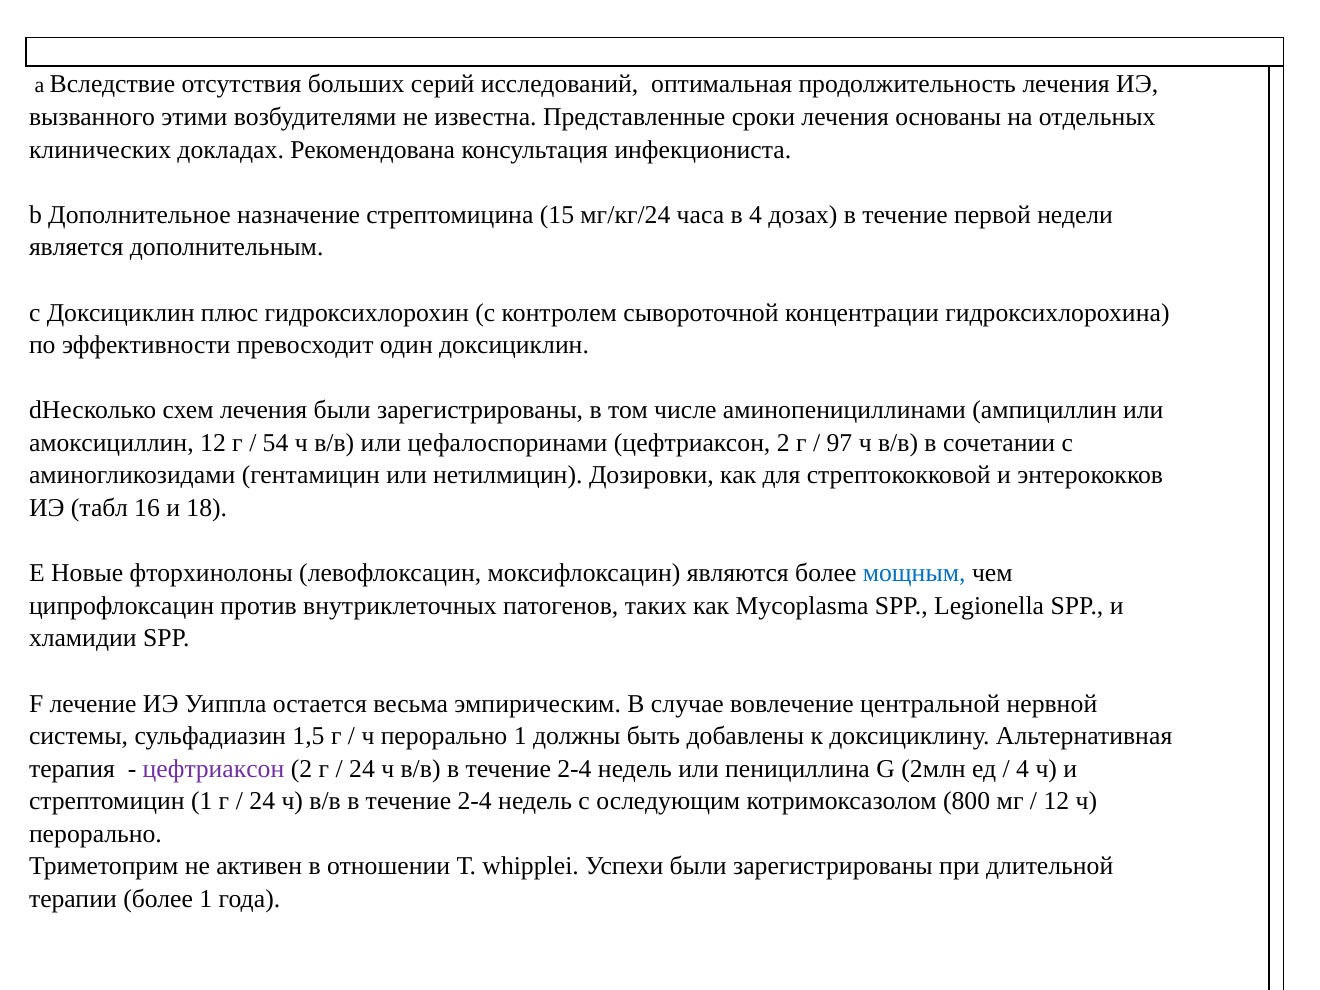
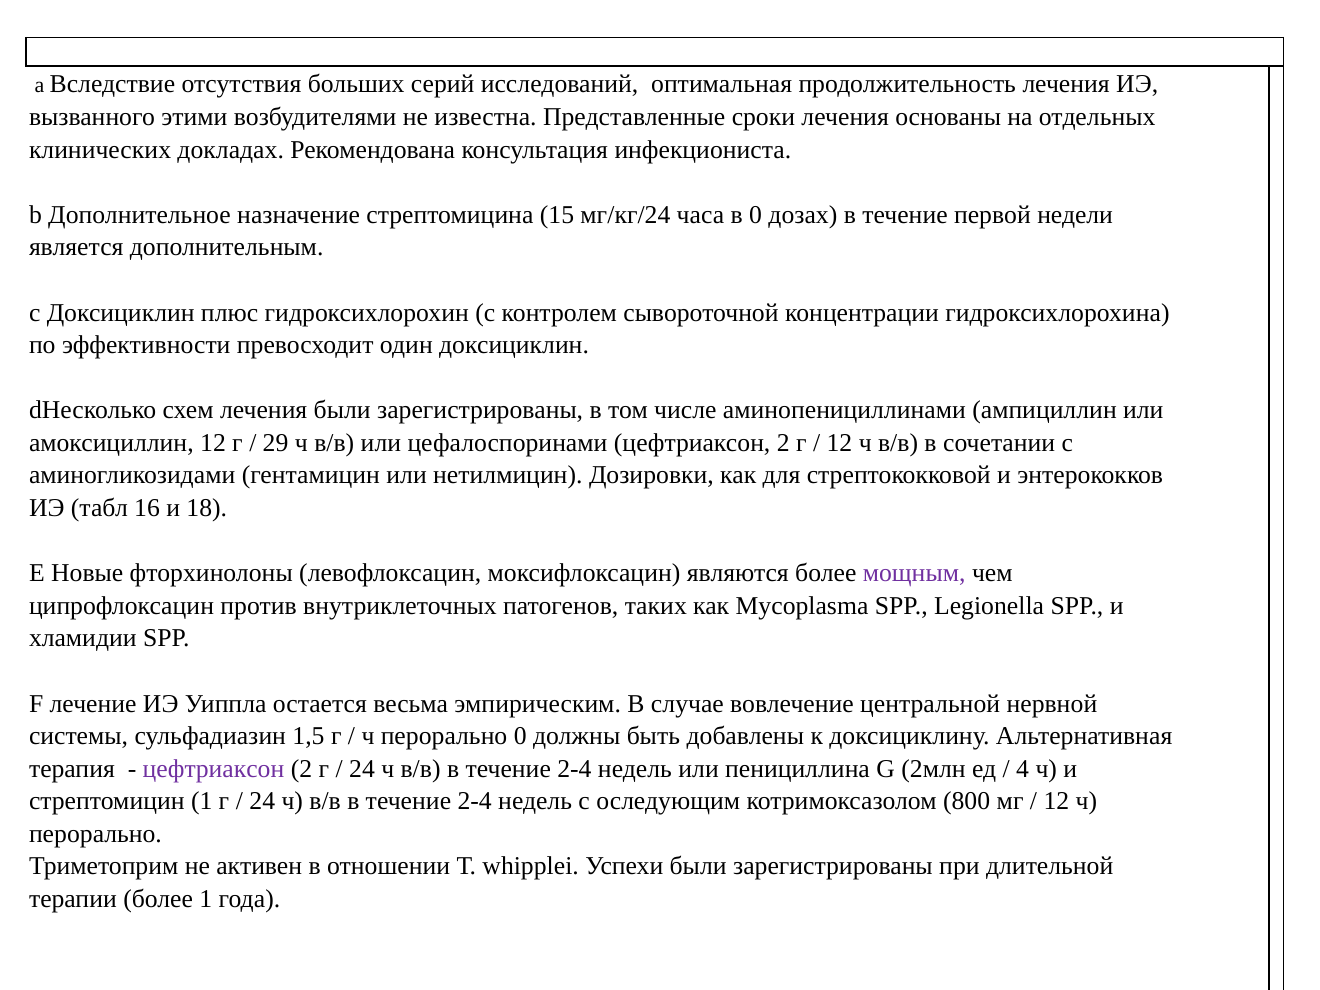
в 4: 4 -> 0 (756, 215)
54: 54 -> 29 (276, 443)
97: 97 -> 12 (840, 443)
мощным colour: blue -> purple (914, 573)
перорально 1: 1 -> 0 (520, 736)
